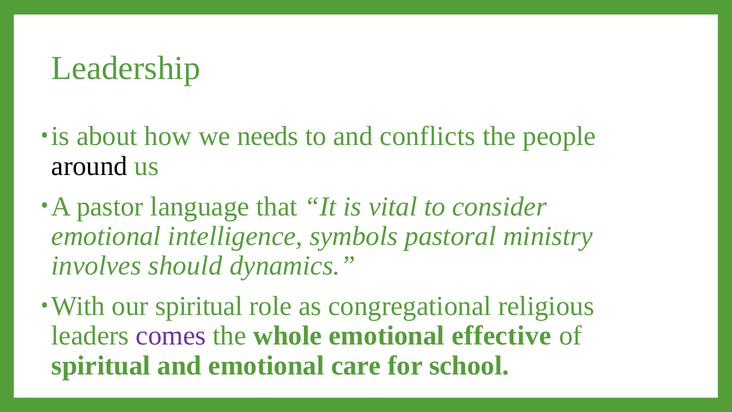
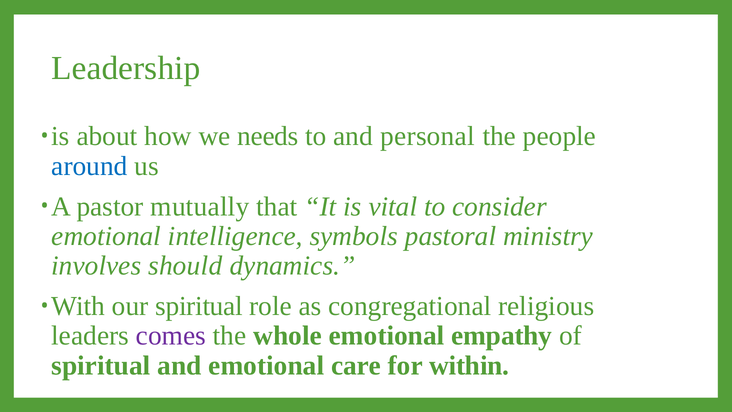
conflicts: conflicts -> personal (428, 136)
around colour: black -> blue (90, 166)
language: language -> mutually (200, 206)
effective: effective -> empathy (502, 336)
school: school -> within (469, 365)
